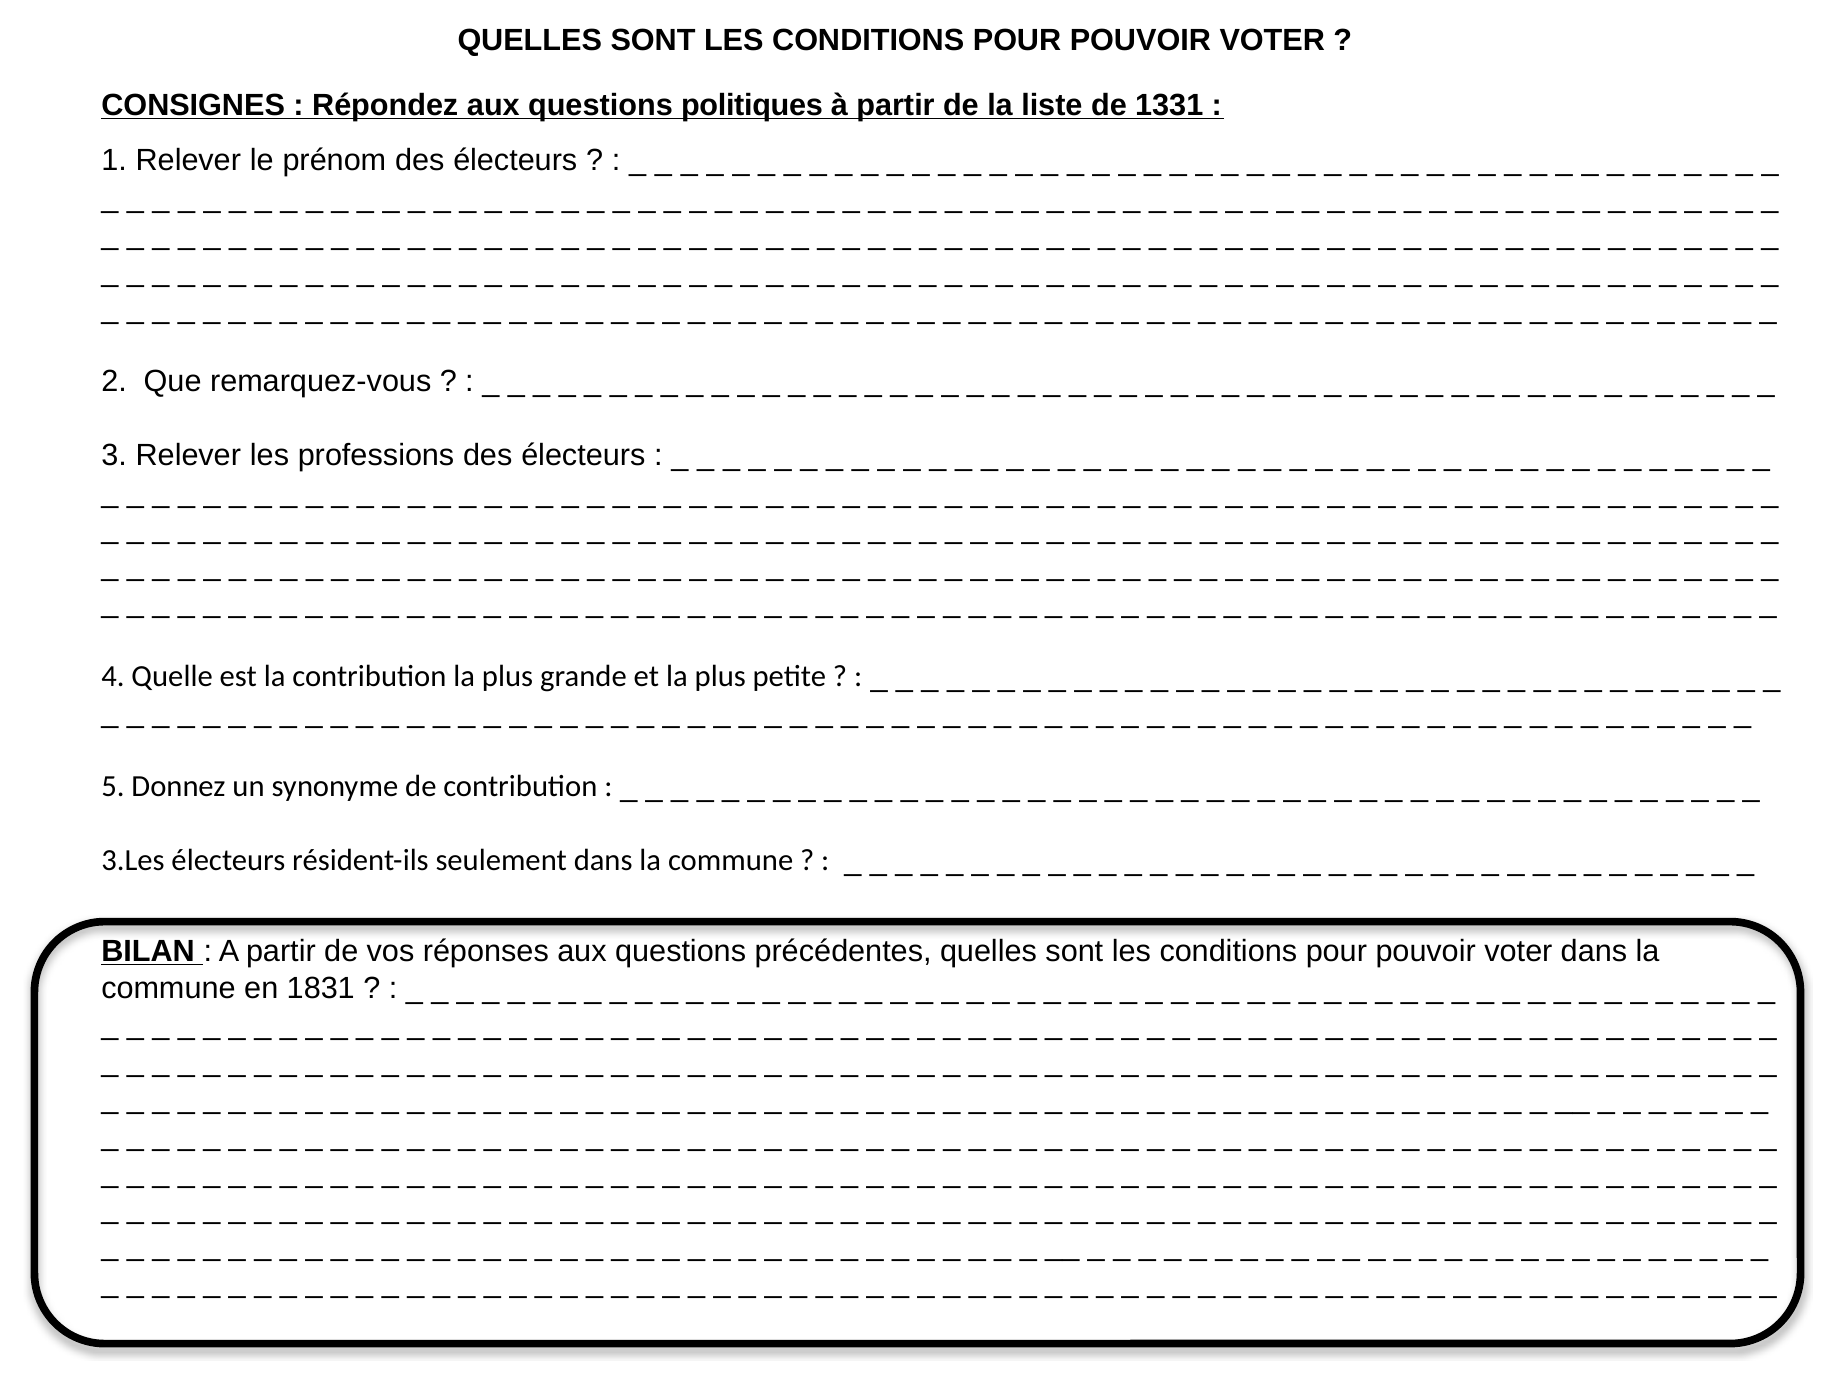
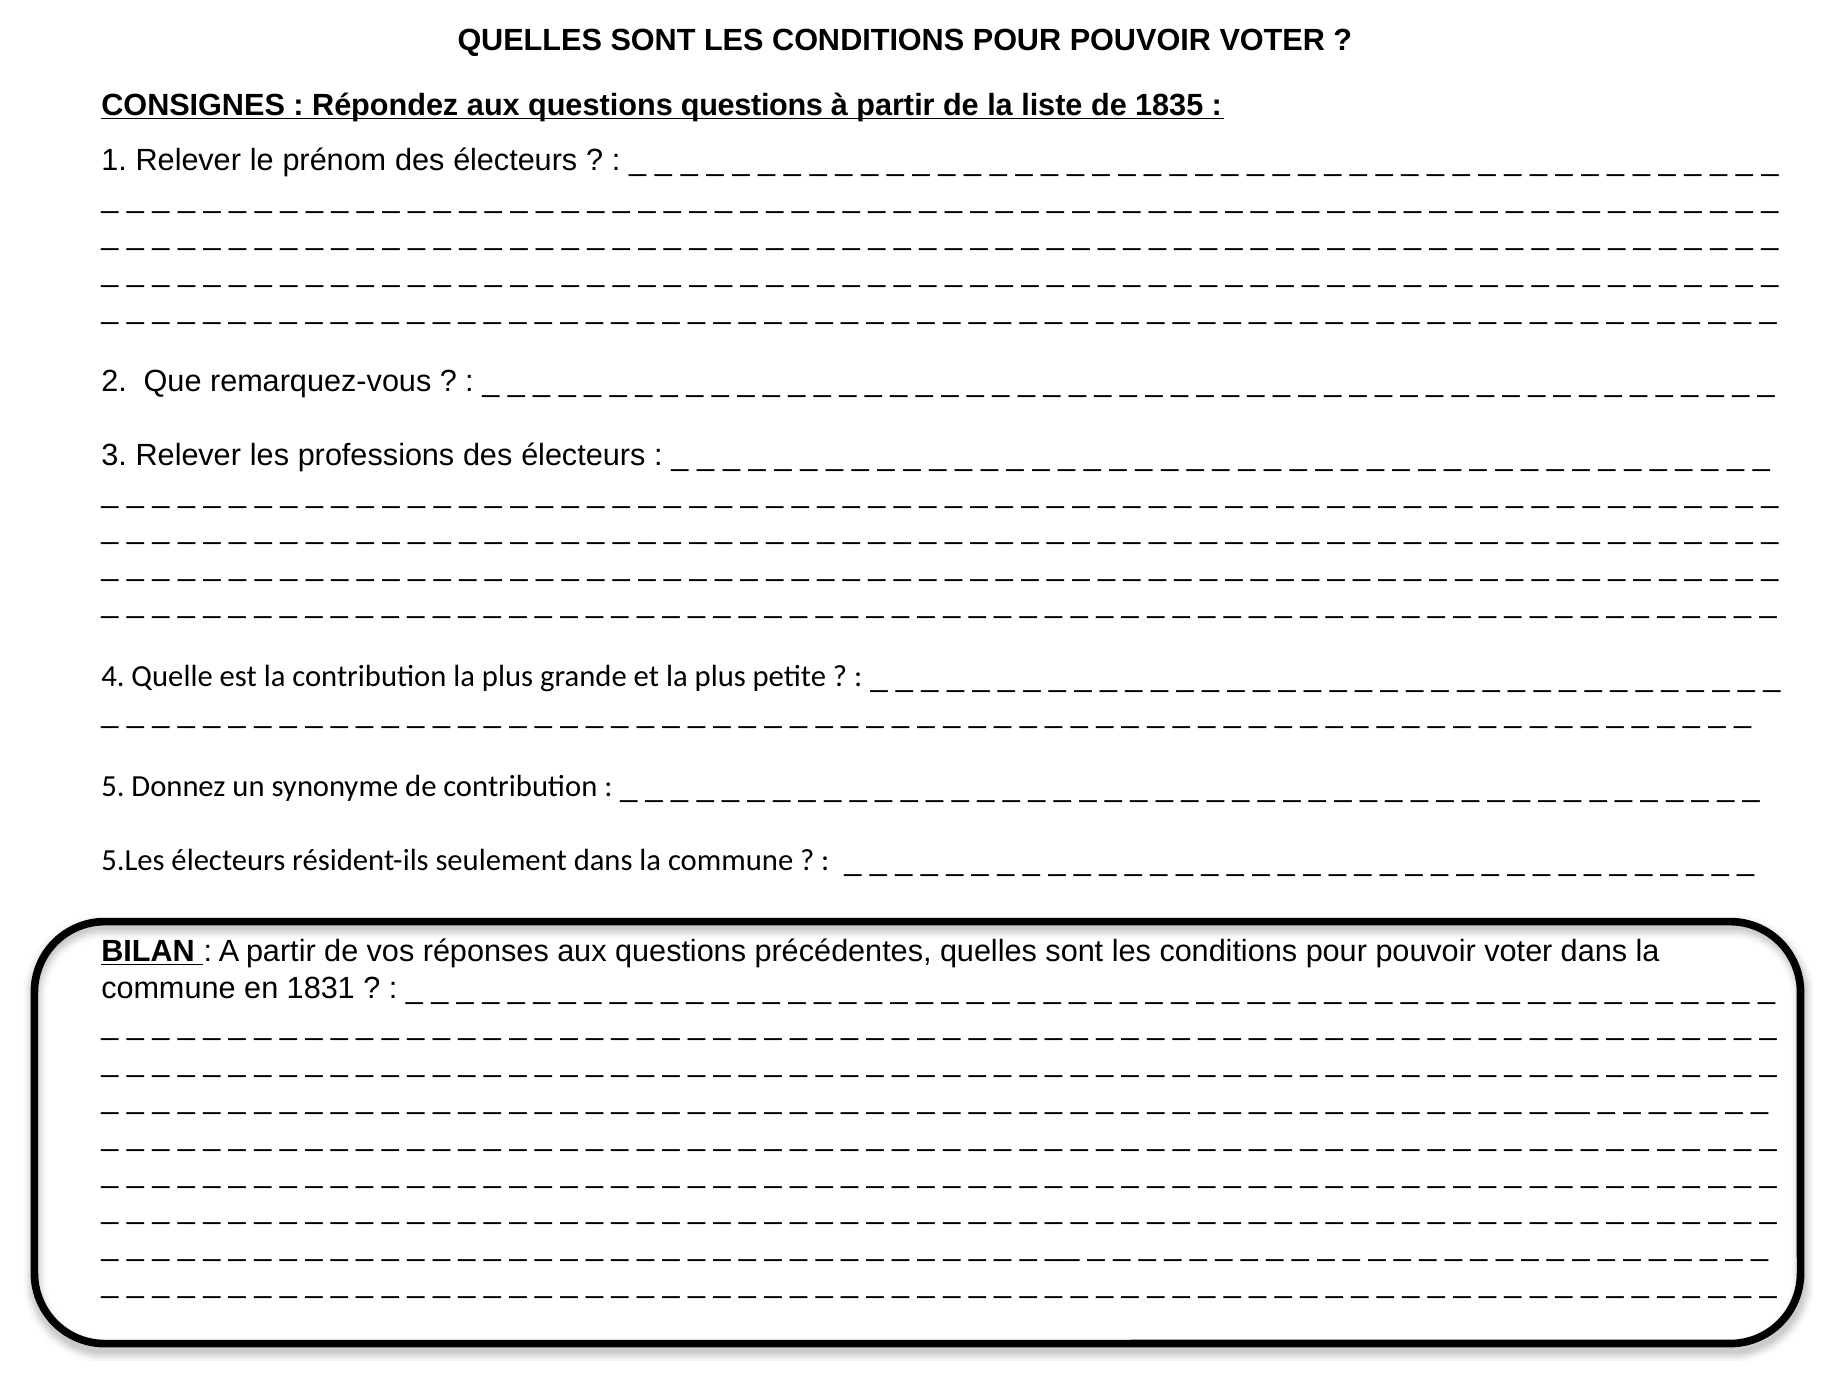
questions politiques: politiques -> questions (752, 105)
1331: 1331 -> 1835 (1169, 105)
3.Les: 3.Les -> 5.Les (133, 860)
